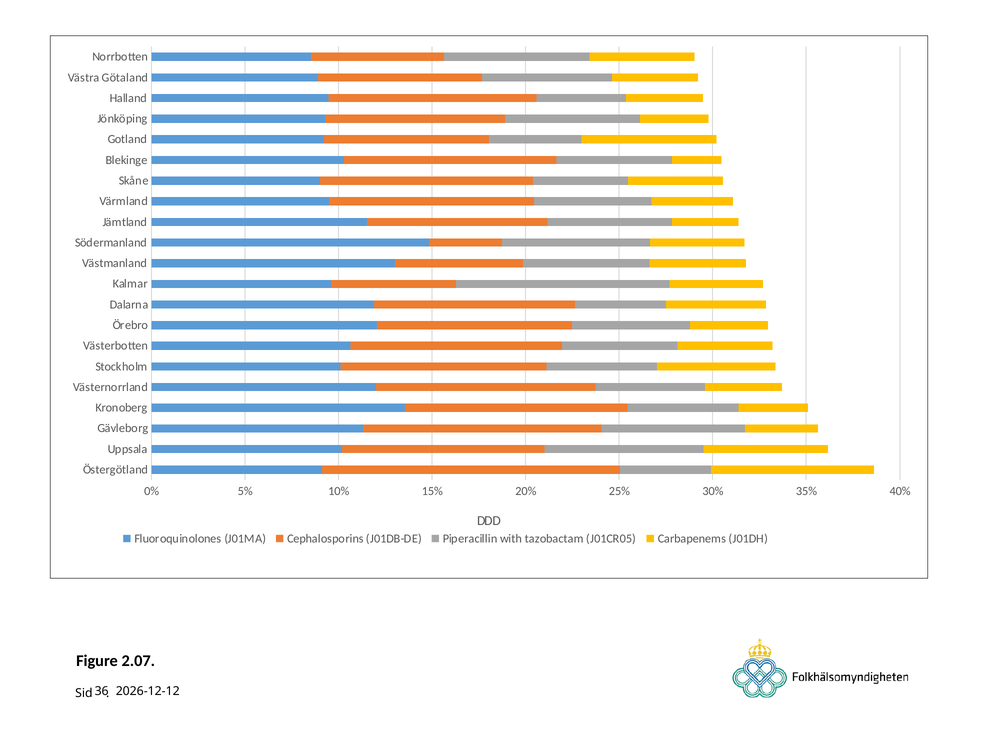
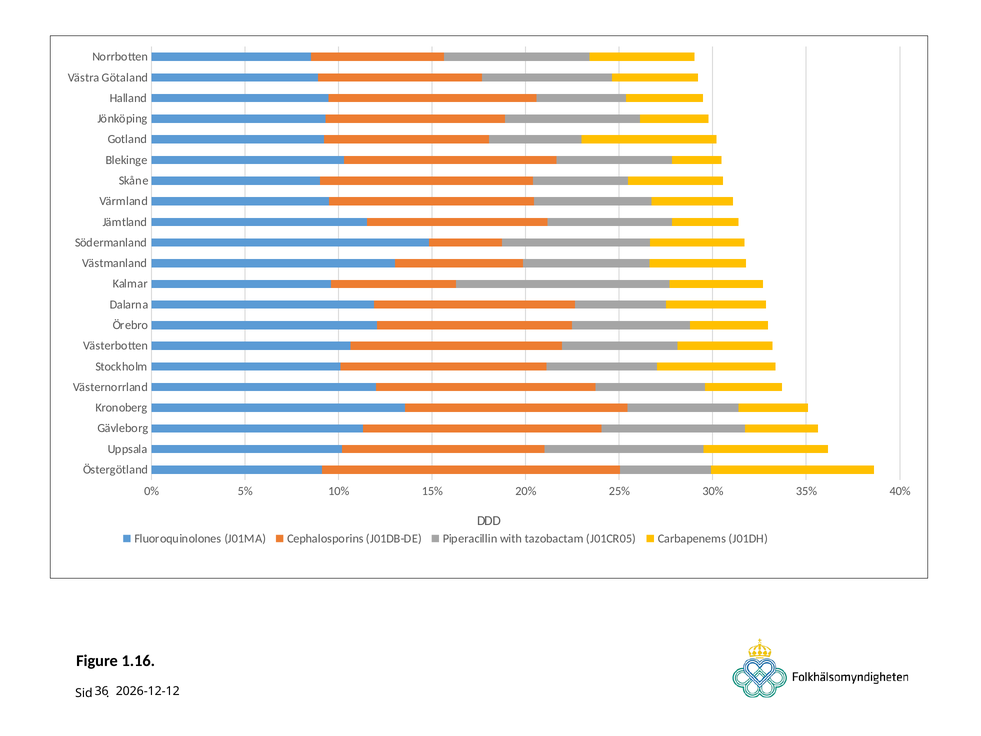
2.07: 2.07 -> 1.16 (138, 660)
